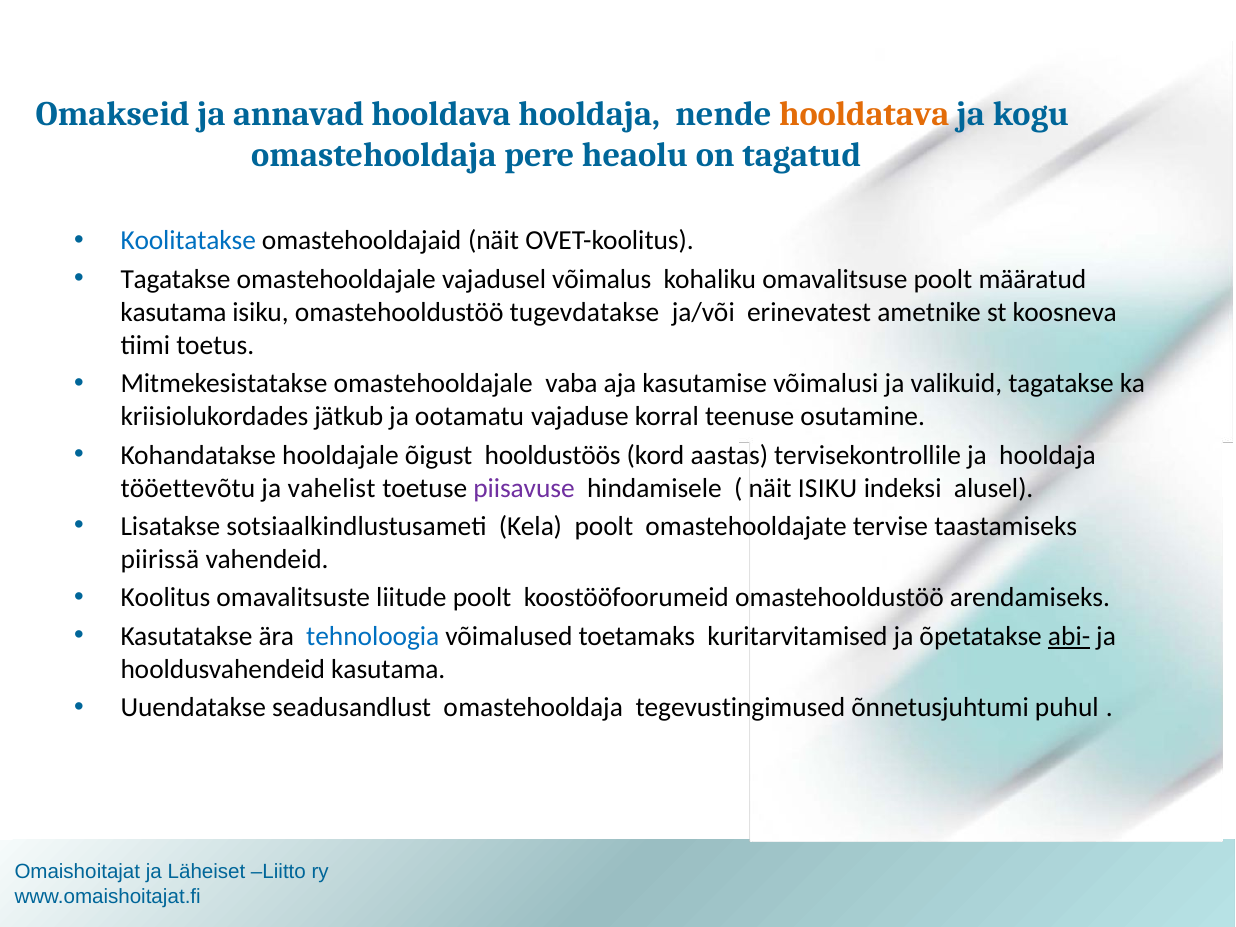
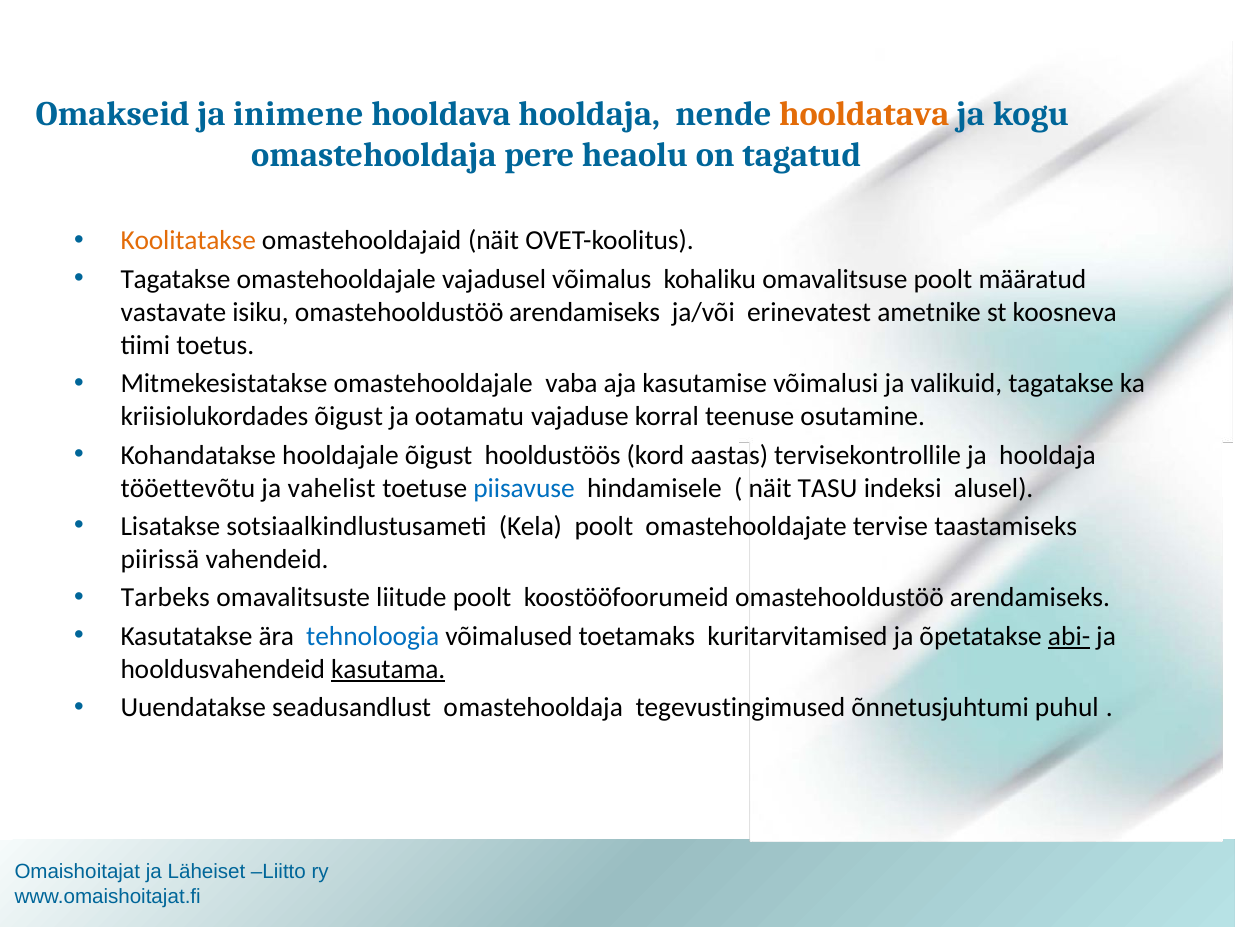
annavad: annavad -> inimene (298, 114)
Koolitatakse colour: blue -> orange (188, 241)
kasutama: kasutama -> vastavate (173, 312)
isiku omastehooldustöö tugevdatakse: tugevdatakse -> arendamiseks (585, 312)
kriisiolukordades jätkub: jätkub -> õigust (349, 417)
piisavuse colour: purple -> blue (524, 488)
näit ISIKU: ISIKU -> TASU (828, 488)
Koolitus: Koolitus -> Tarbeks (165, 598)
kasutama underline: none -> present (388, 669)
